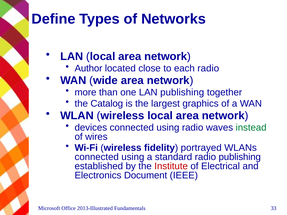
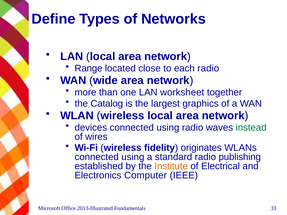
Author: Author -> Range (88, 68)
LAN publishing: publishing -> worksheet (182, 93)
portrayed: portrayed -> originates (201, 148)
Institute colour: red -> orange (171, 166)
Document: Document -> Computer (146, 176)
